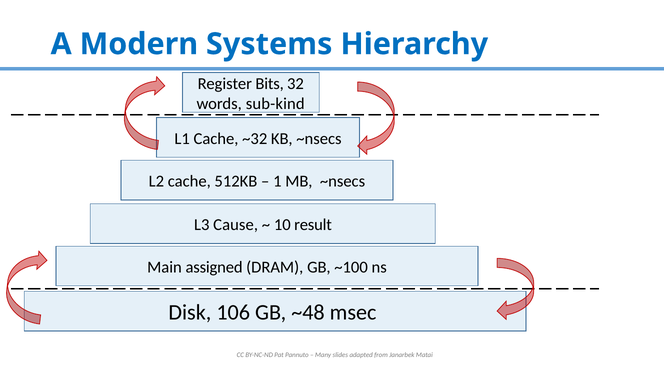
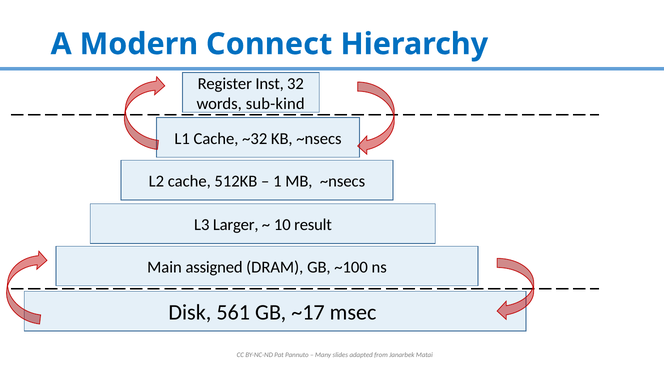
Systems: Systems -> Connect (269, 44)
Bits: Bits -> Inst (270, 83)
Cause: Cause -> Larger (236, 224)
106: 106 -> 561 (233, 312)
~48: ~48 -> ~17 (308, 312)
